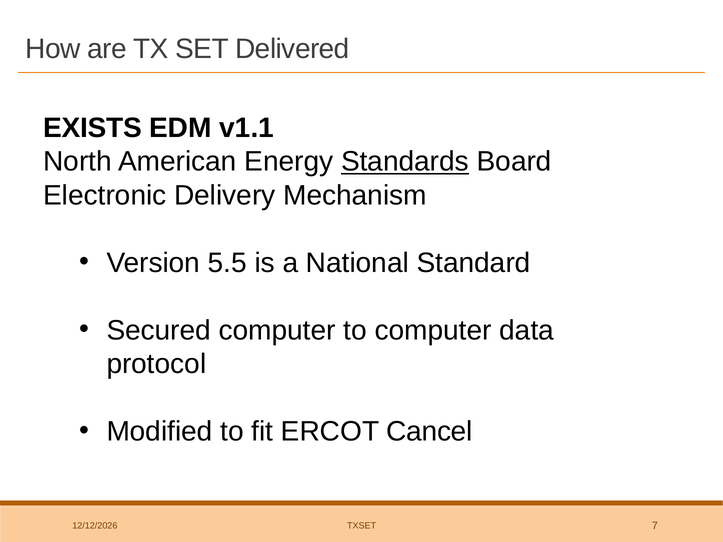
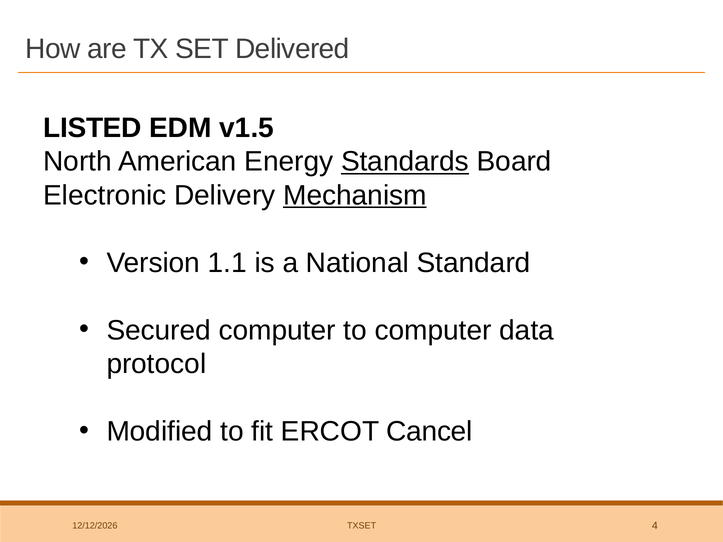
EXISTS: EXISTS -> LISTED (93, 128)
v1.1: v1.1 -> v1.5 (247, 128)
Mechanism underline: none -> present (355, 195)
5.5: 5.5 -> 1.1 (227, 263)
7: 7 -> 4 (655, 526)
